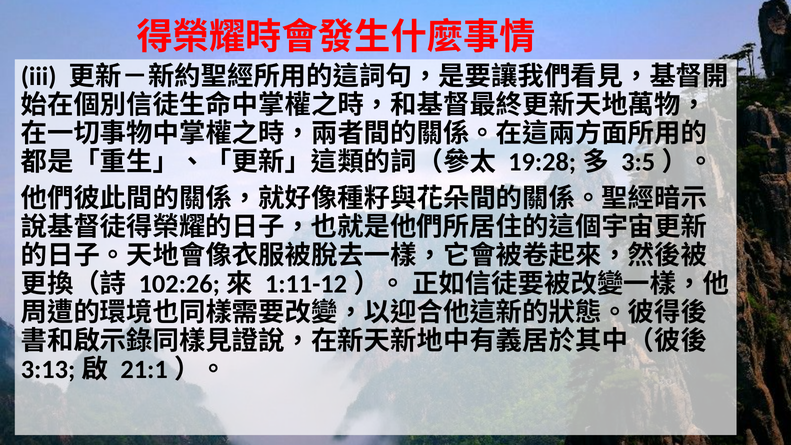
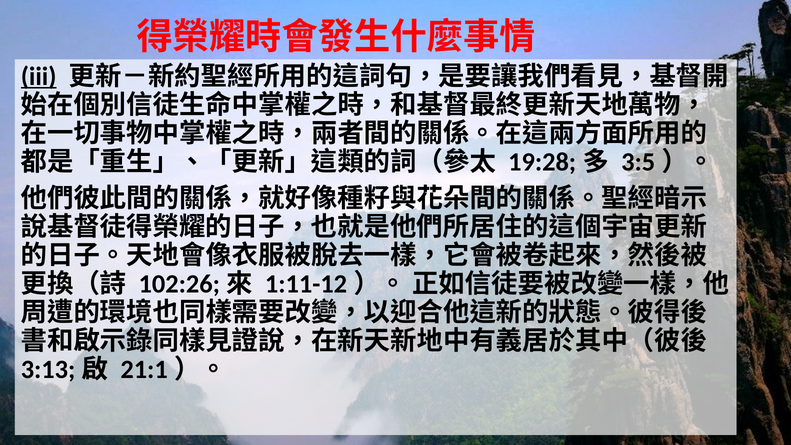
iii underline: none -> present (39, 76)
